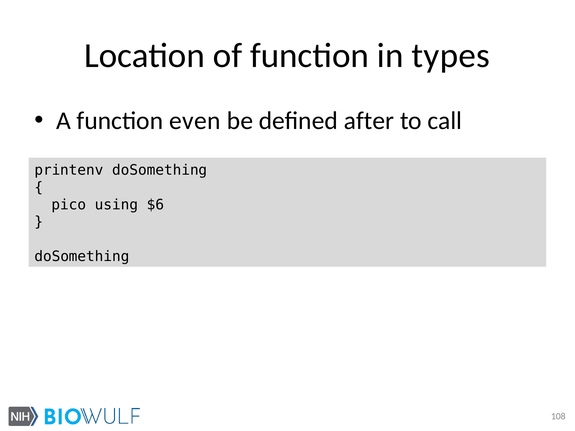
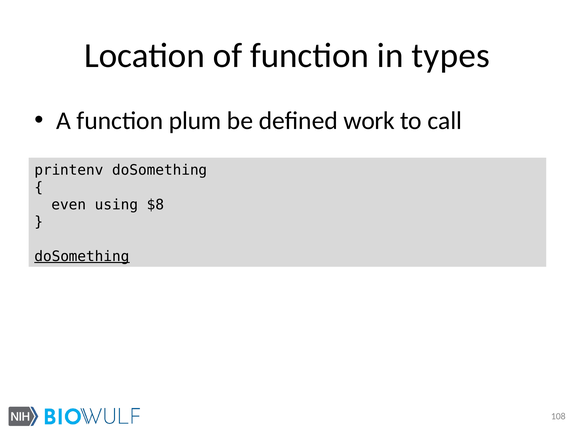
even: even -> plum (195, 121)
after: after -> work (369, 121)
pico: pico -> even (69, 205)
$6: $6 -> $8 (155, 205)
doSomething underline: none -> present (82, 257)
